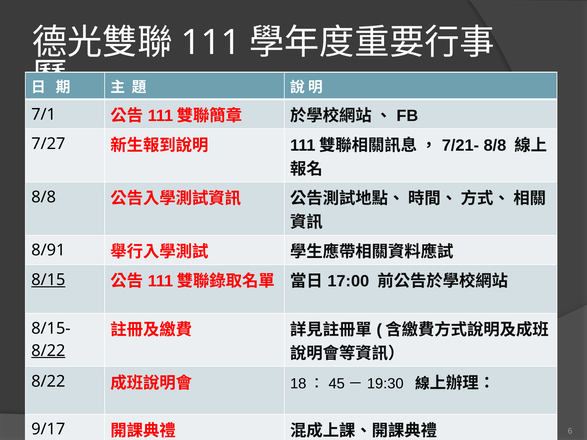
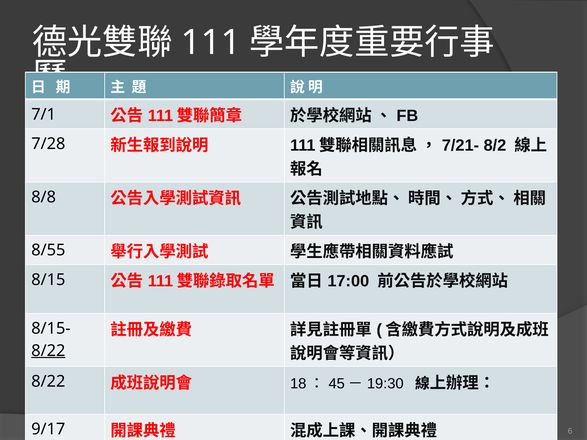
7/27: 7/27 -> 7/28 (48, 144)
8/8: 8/8 -> 8/2 (495, 145)
8/91: 8/91 -> 8/55 (48, 250)
8/15 underline: present -> none (48, 280)
